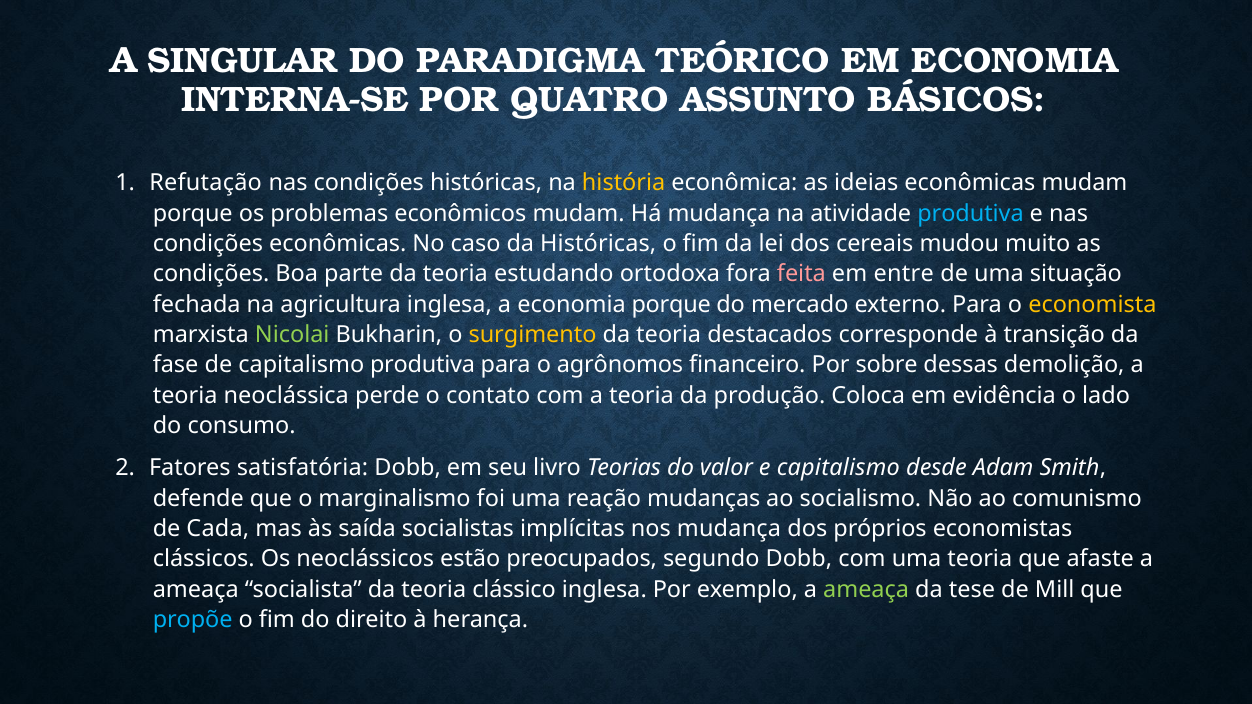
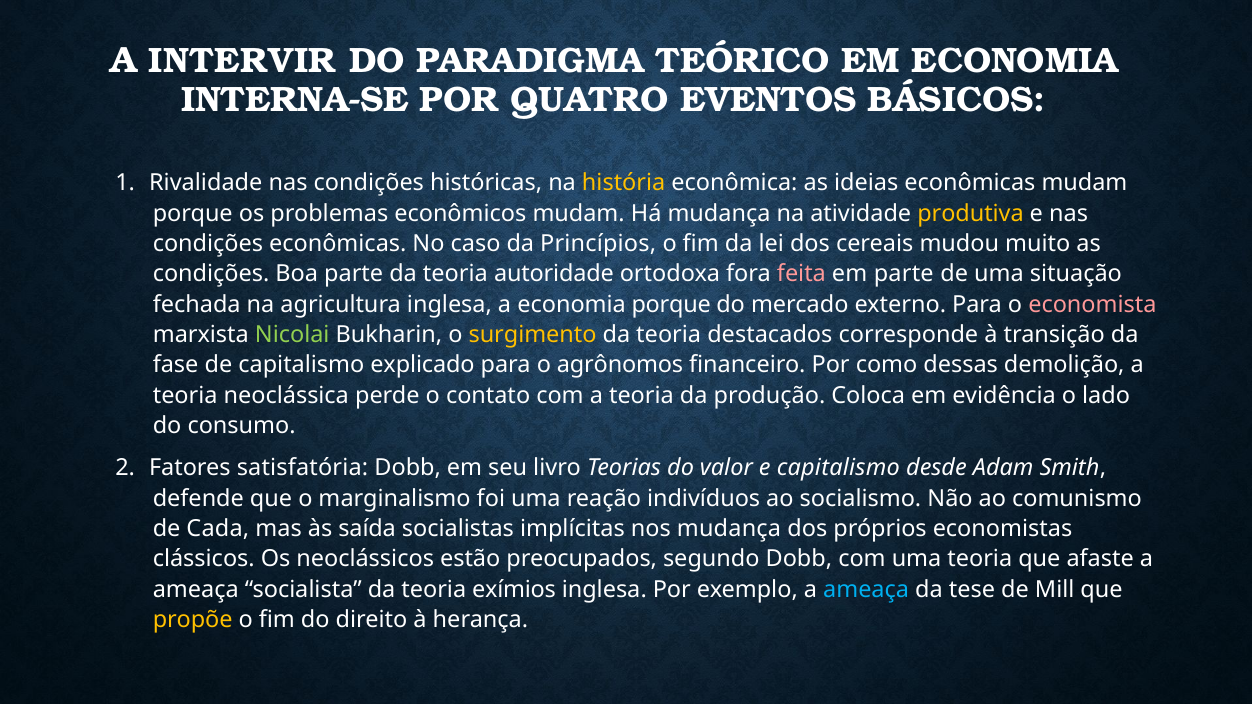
SINGULAR: SINGULAR -> INTERVIR (243, 61)
ASSUNTO: ASSUNTO -> EVENTOS (768, 100)
Refutação: Refutação -> Rivalidade (206, 183)
produtiva colour: light blue -> yellow (970, 213)
da Históricas: Históricas -> Princípios (598, 244)
estudando: estudando -> autoridade (554, 274)
em entre: entre -> parte (904, 274)
economista colour: yellow -> pink (1092, 305)
capitalismo produtiva: produtiva -> explicado (423, 365)
sobre: sobre -> como (887, 365)
mudanças: mudanças -> indivíduos (704, 499)
clássico: clássico -> exímios (514, 590)
ameaça colour: light green -> light blue (866, 590)
propõe colour: light blue -> yellow (193, 620)
